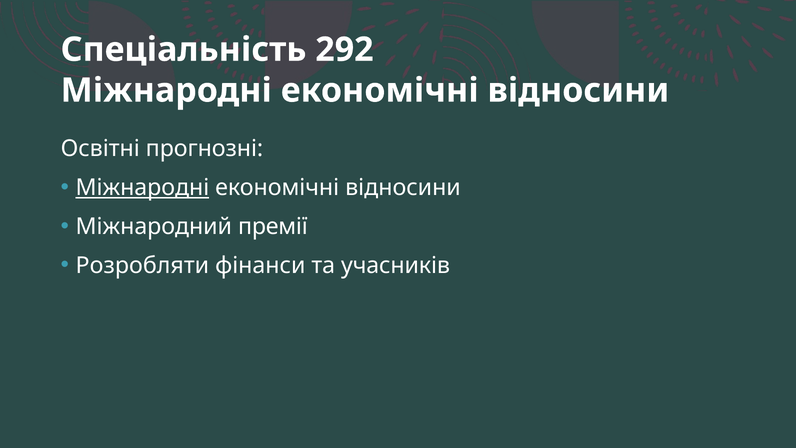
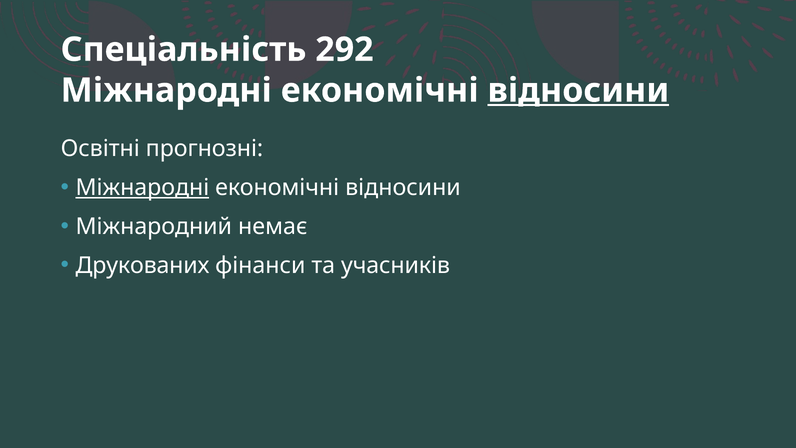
відносини underline: none -> present (578, 90)
премії: премії -> немає (273, 226)
Розробляти: Розробляти -> Друкованих (143, 265)
